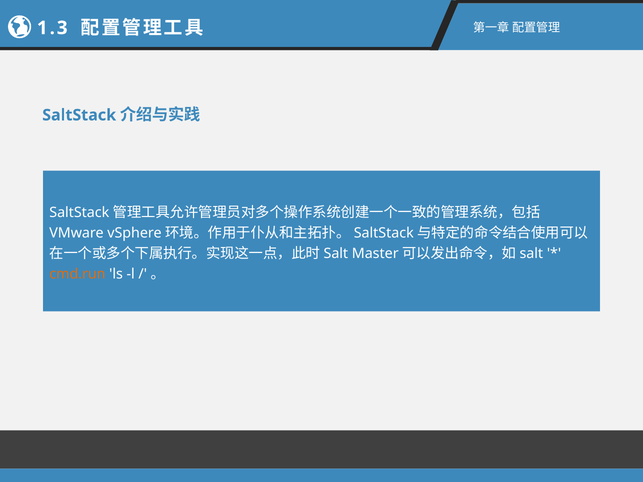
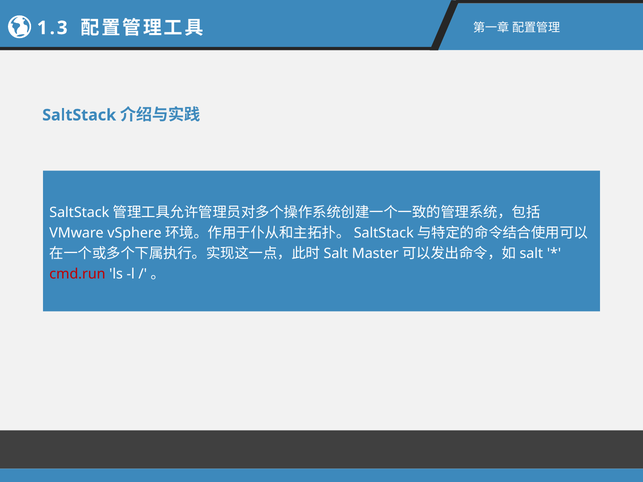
cmd.run colour: orange -> red (77, 274)
